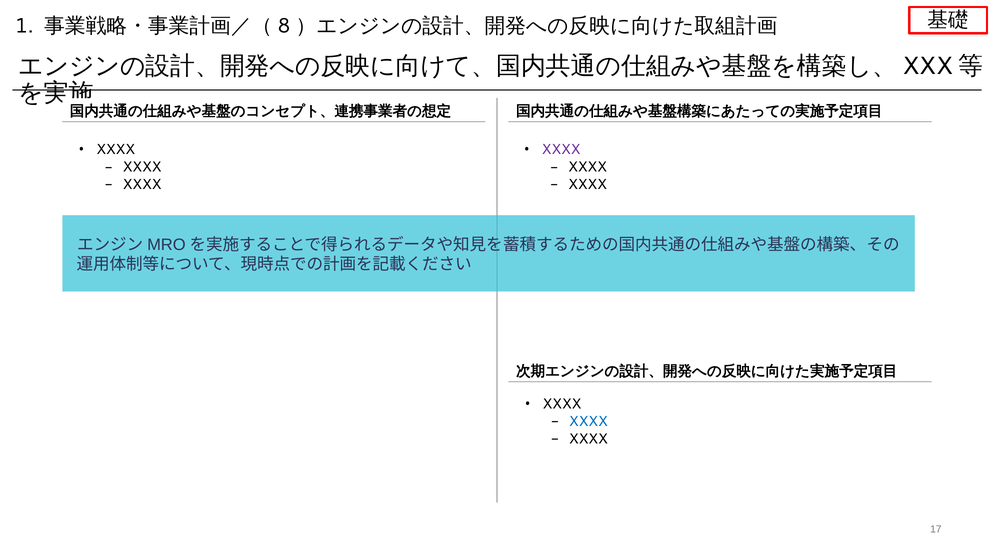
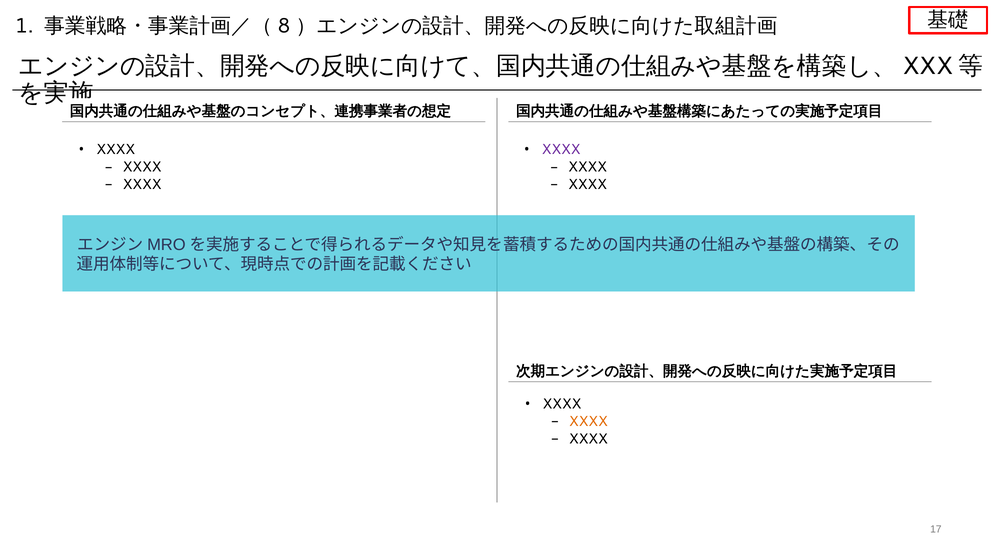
XXXX colour: blue -> orange (588, 421)
